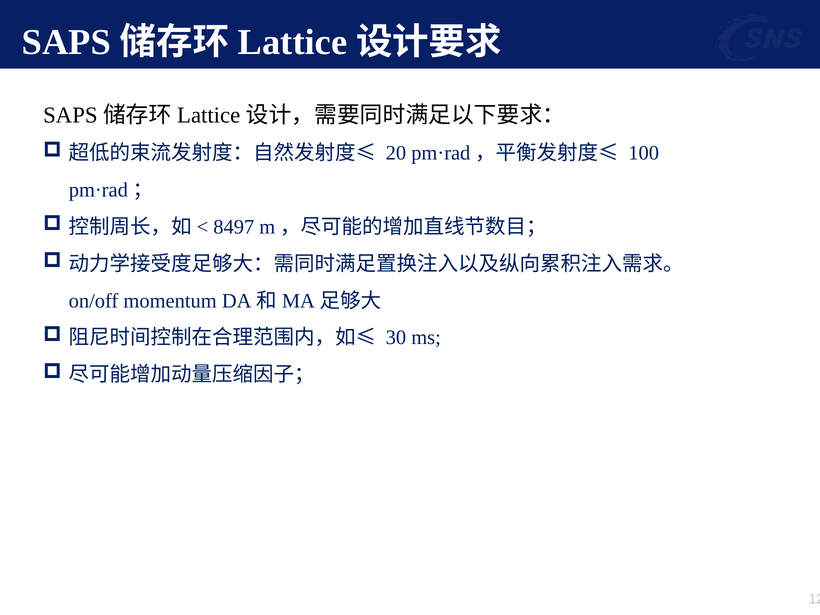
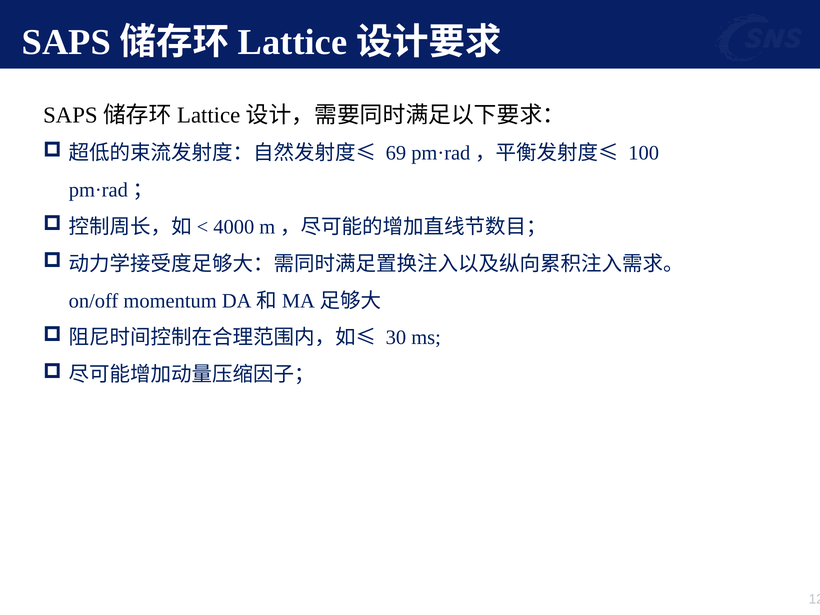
20: 20 -> 69 (396, 153)
8497: 8497 -> 4000 (234, 227)
